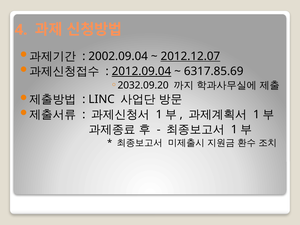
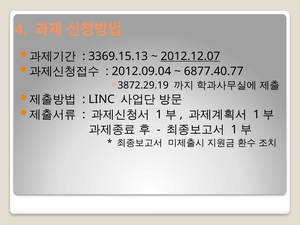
2002.09.04: 2002.09.04 -> 3369.15.13 (118, 56)
2012.09.04 underline: present -> none (141, 71)
6317.85.69: 6317.85.69 -> 6877.40.77 (214, 71)
2032.09.20: 2032.09.20 -> 3872.29.19 (143, 85)
